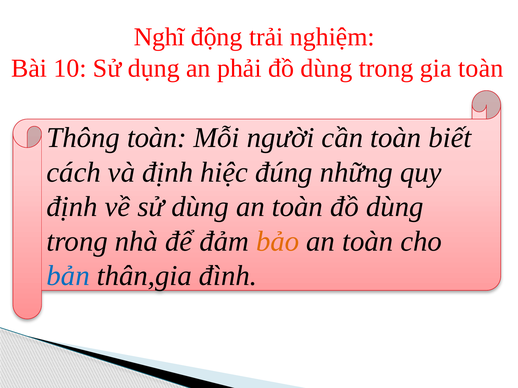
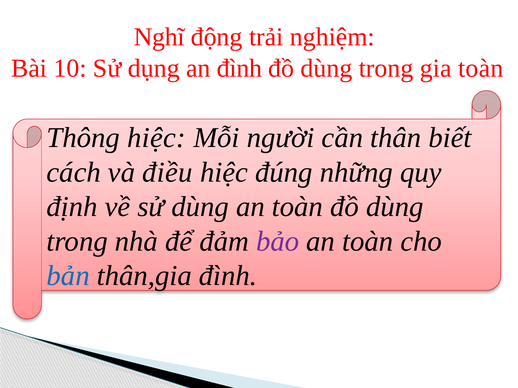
an phải: phải -> đình (240, 68)
Thông toàn: toàn -> hiệc (157, 138)
cần toàn: toàn -> thân (396, 138)
và định: định -> điều (167, 172)
bảo colour: orange -> purple (278, 242)
